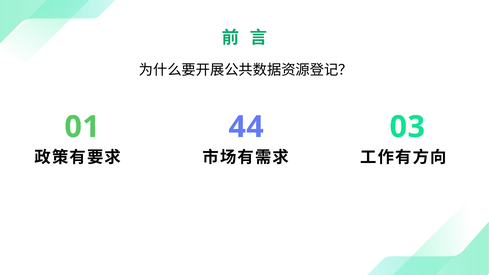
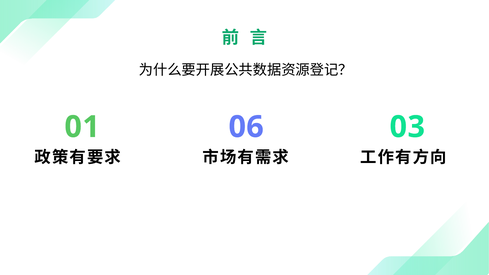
44: 44 -> 06 (246, 127)
